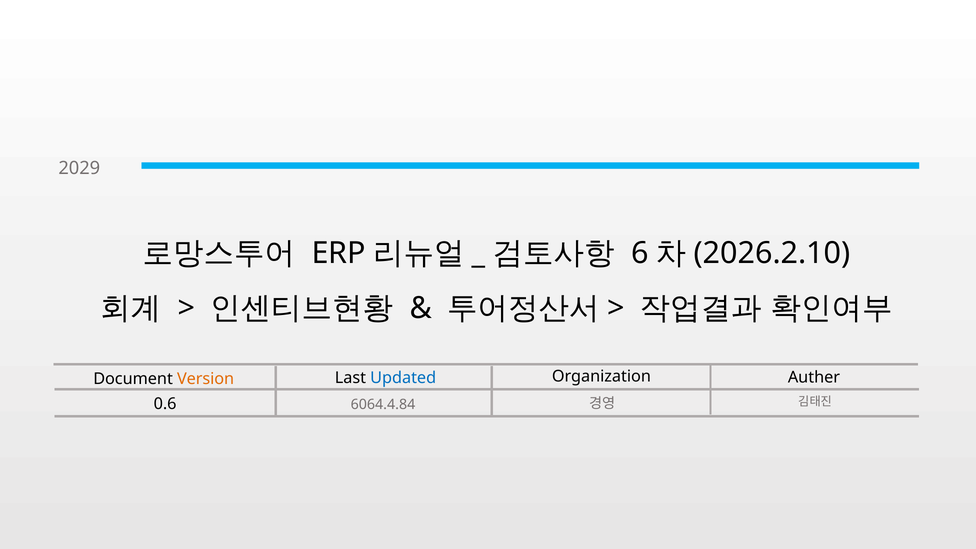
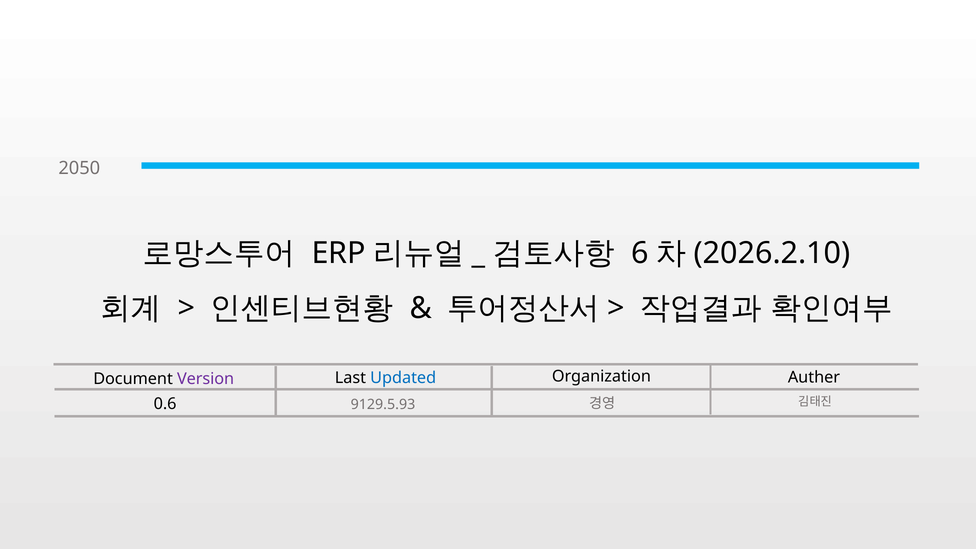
2029: 2029 -> 2050 (79, 168)
Version colour: orange -> purple (206, 379)
6064.4.84: 6064.4.84 -> 9129.5.93 (383, 405)
